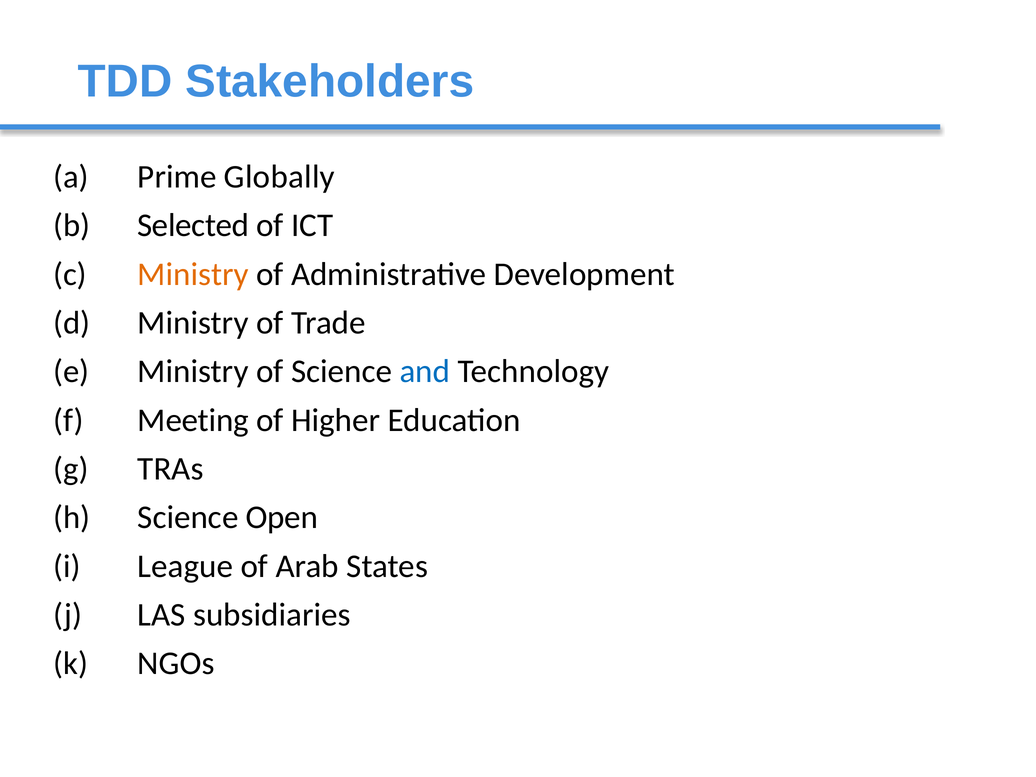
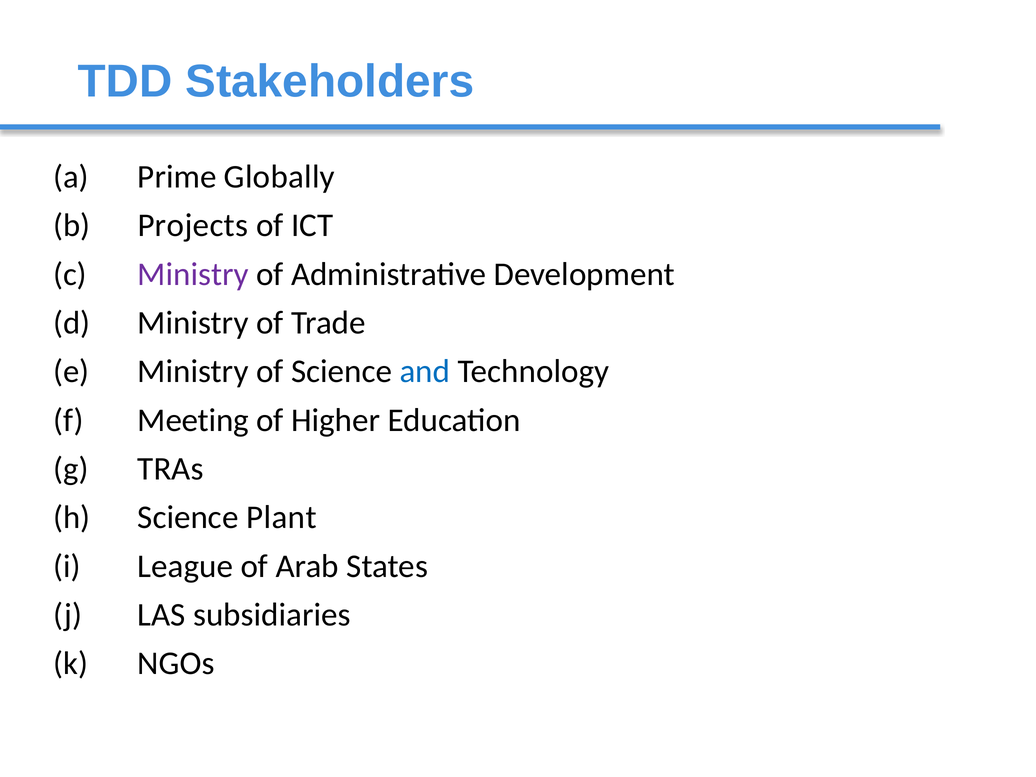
Selected: Selected -> Projects (193, 226)
Ministry colour: orange -> purple (193, 274)
Open: Open -> Plant (282, 518)
